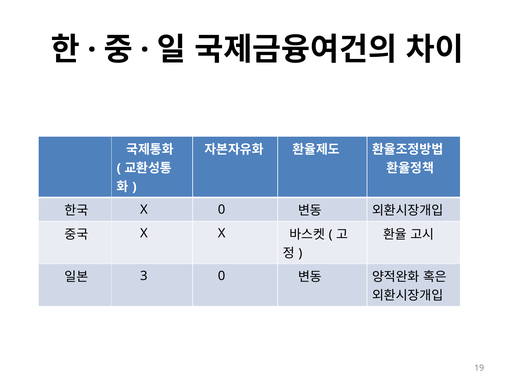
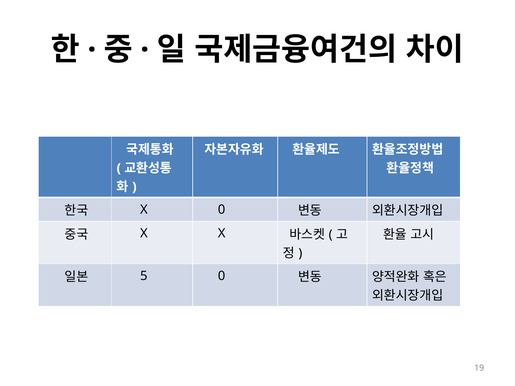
3: 3 -> 5 (144, 276)
